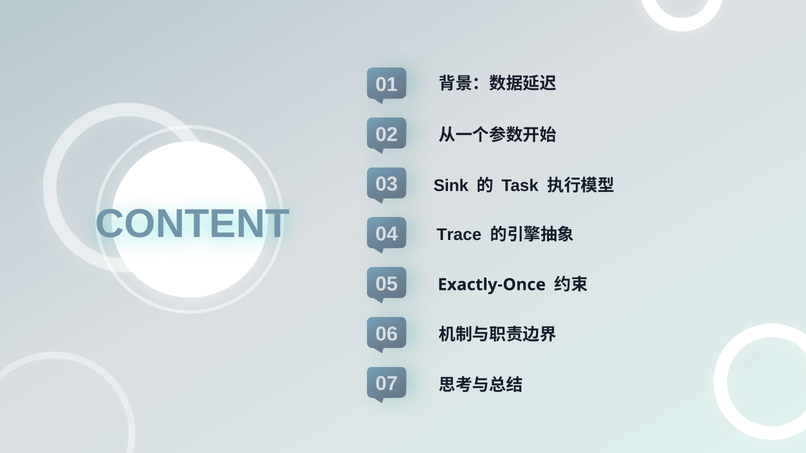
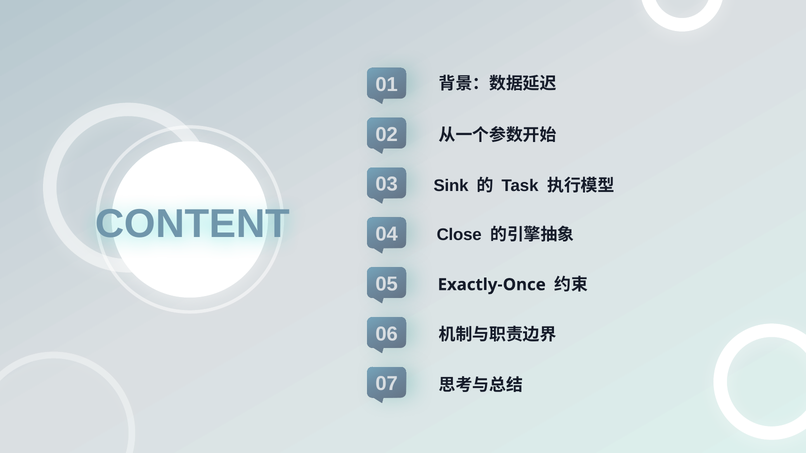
Trace: Trace -> Close (459, 235)
